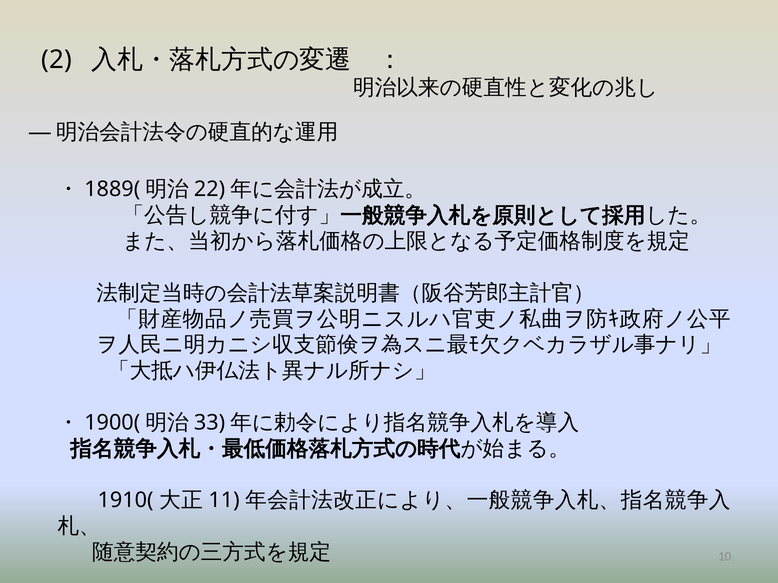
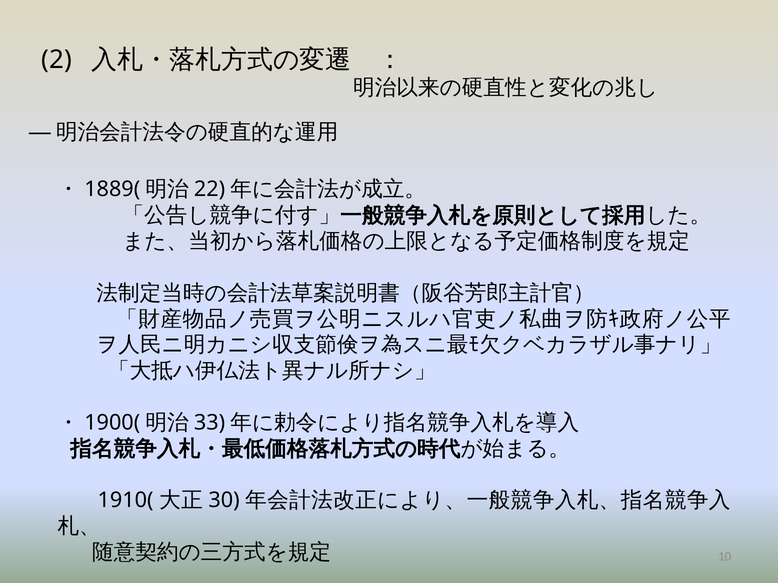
11: 11 -> 30 (224, 501)
